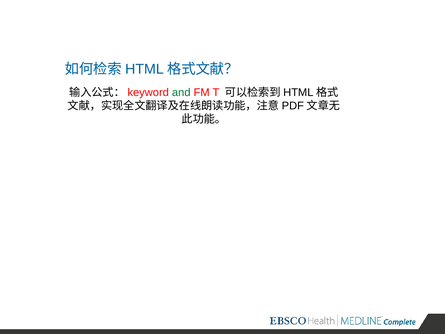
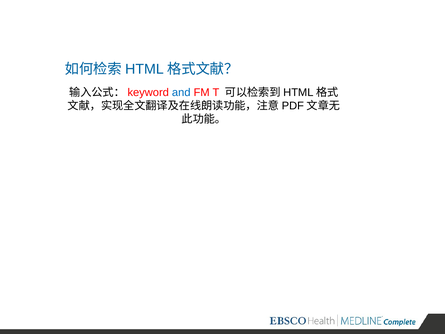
and colour: green -> blue (181, 92)
